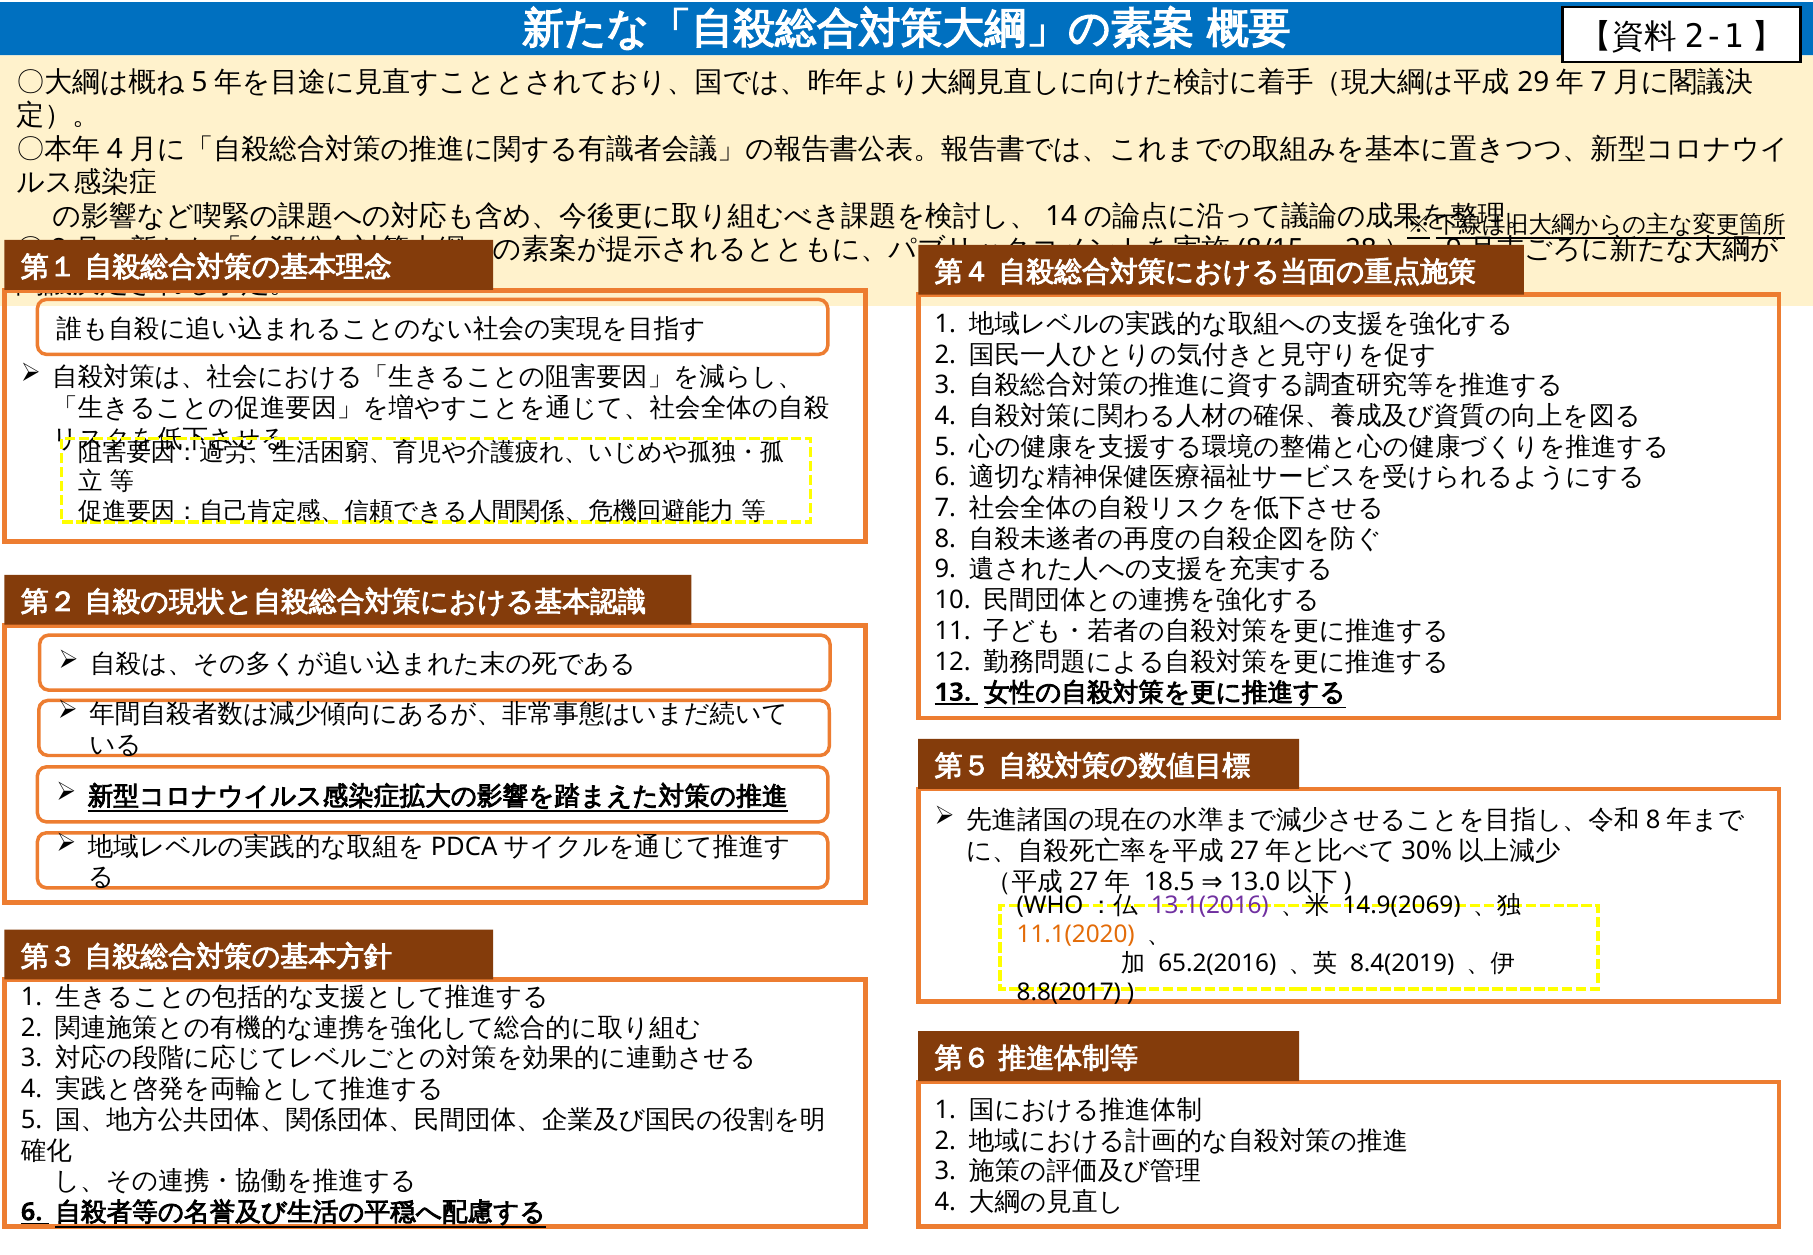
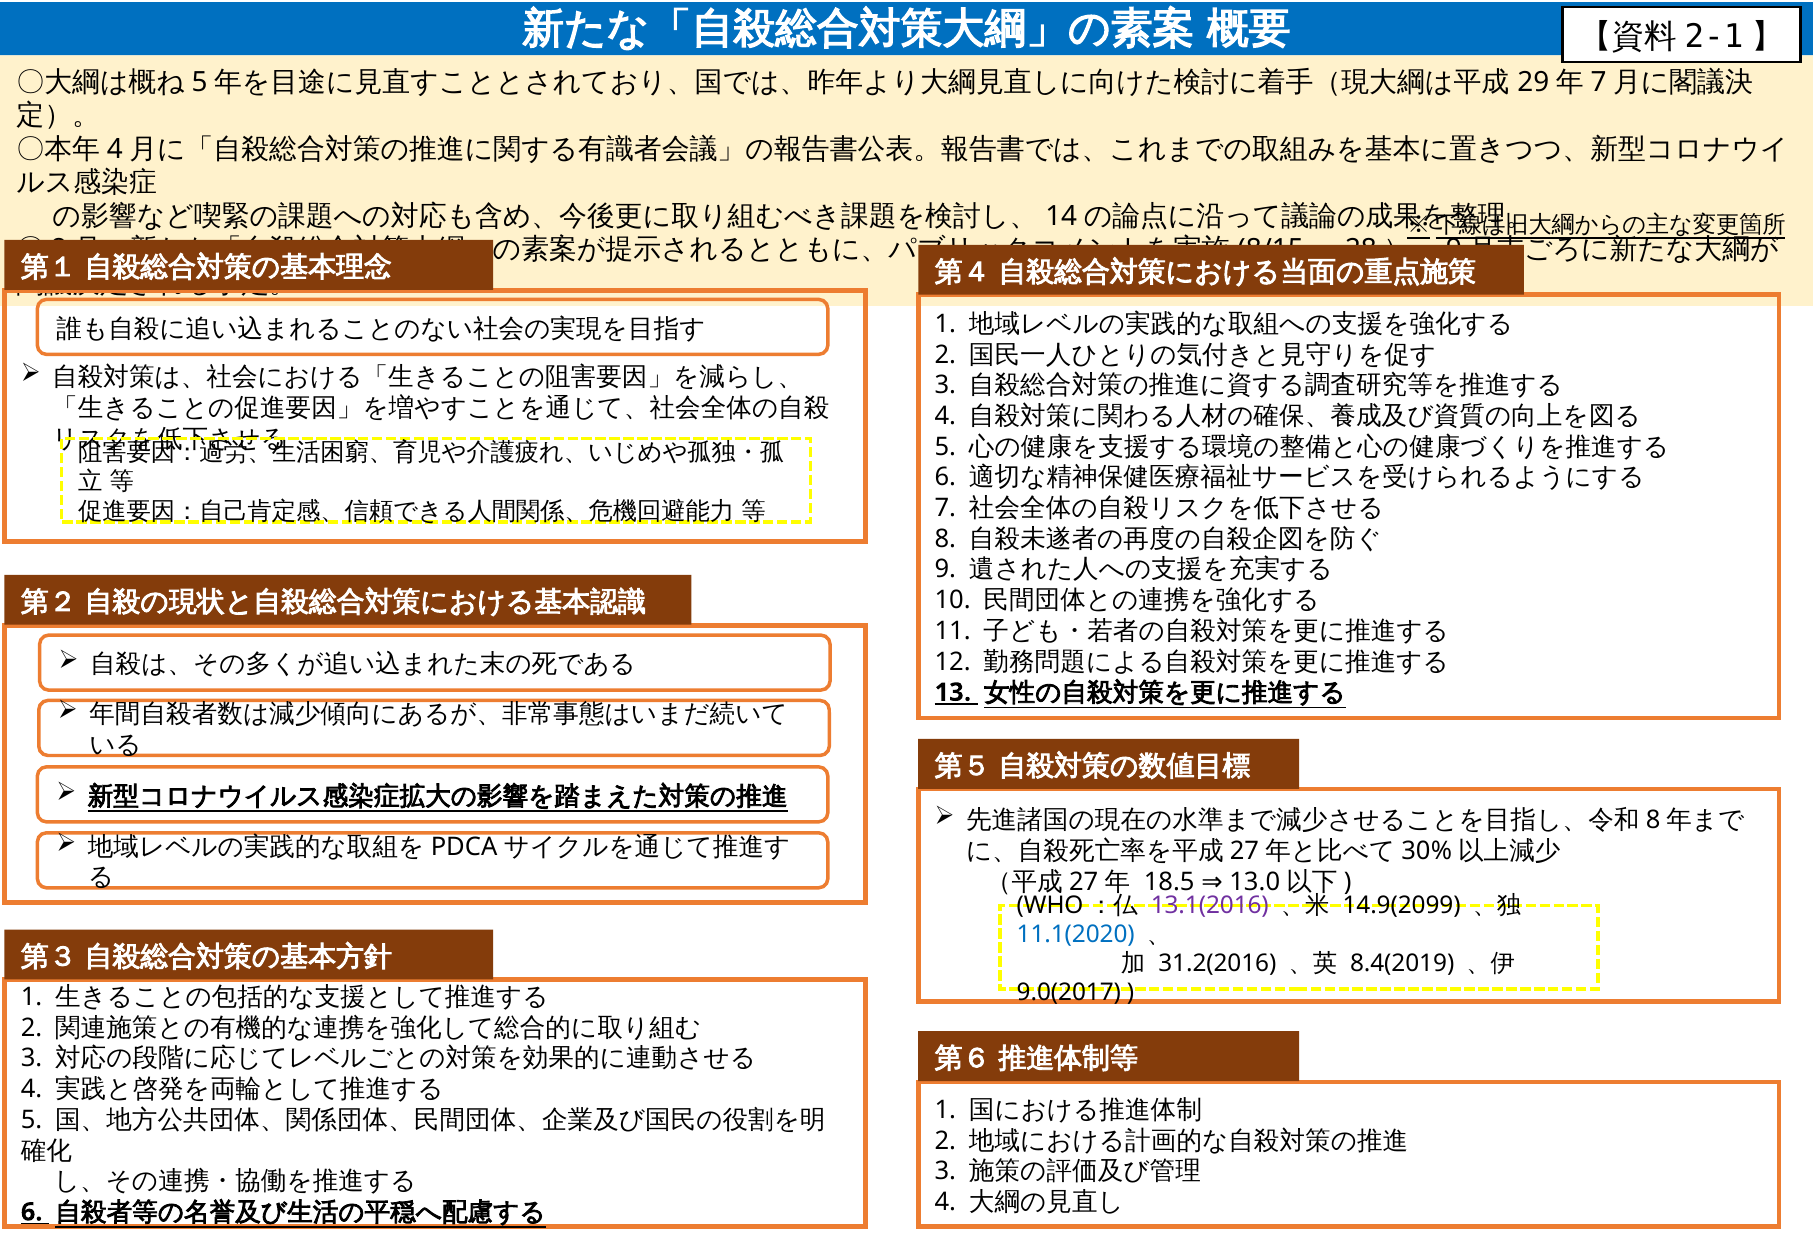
14.9(2069: 14.9(2069 -> 14.9(2099 (1402, 905)
11.1(2020 colour: orange -> blue (1076, 934)
65.2(2016: 65.2(2016 -> 31.2(2016 (1217, 964)
8.8(2017: 8.8(2017 -> 9.0(2017 (1069, 993)
